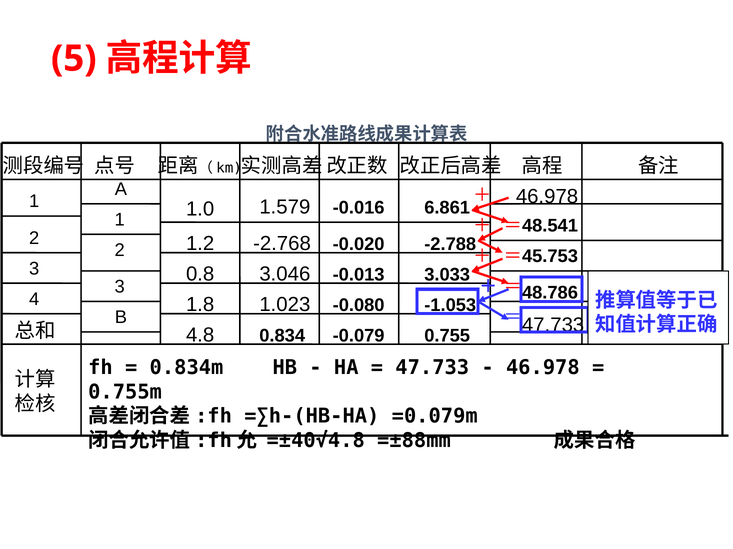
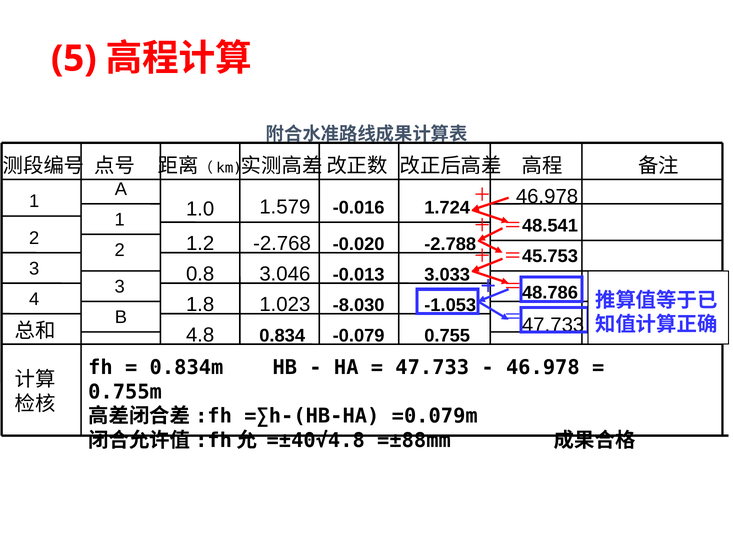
6.861: 6.861 -> 1.724 (447, 208)
-0.080: -0.080 -> -8.030 (359, 306)
